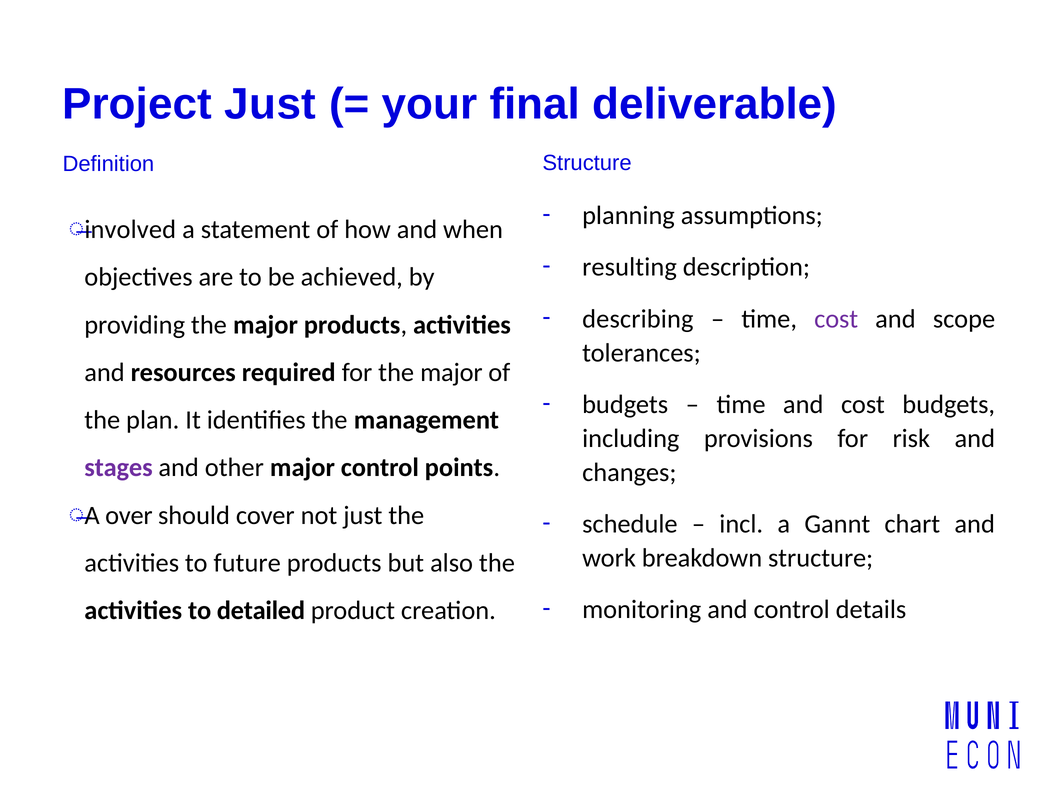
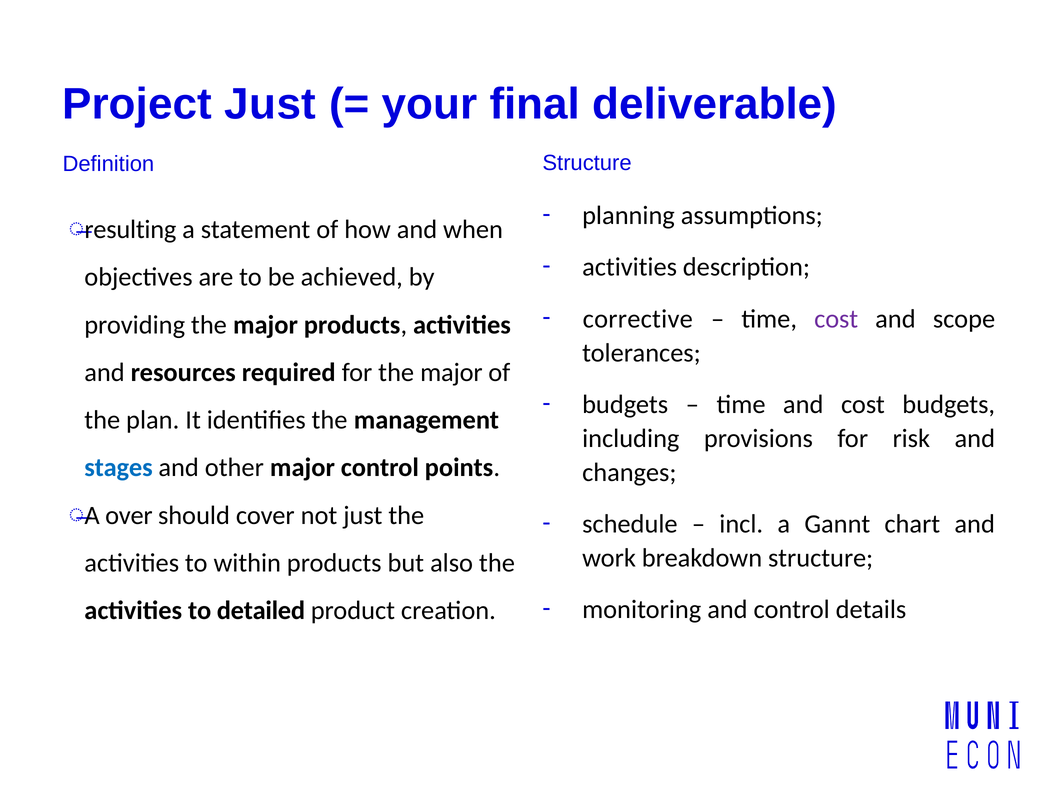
involved: involved -> resulting (130, 229)
resulting: resulting -> activities (630, 267)
describing: describing -> corrective (638, 319)
stages colour: purple -> blue (119, 467)
future: future -> within (247, 563)
